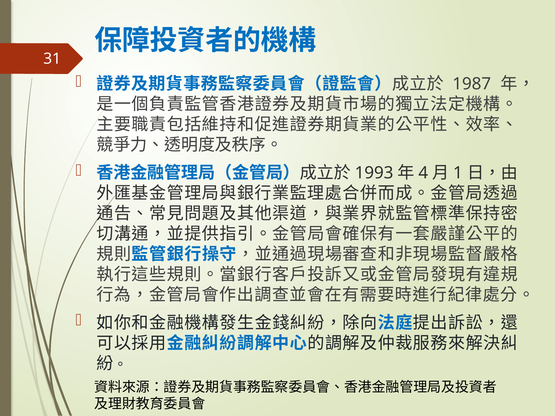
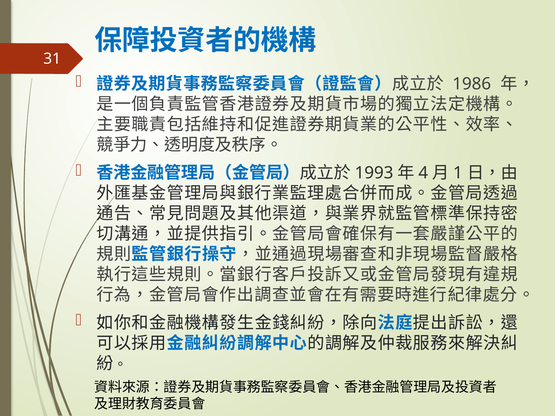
1987: 1987 -> 1986 (472, 84)
